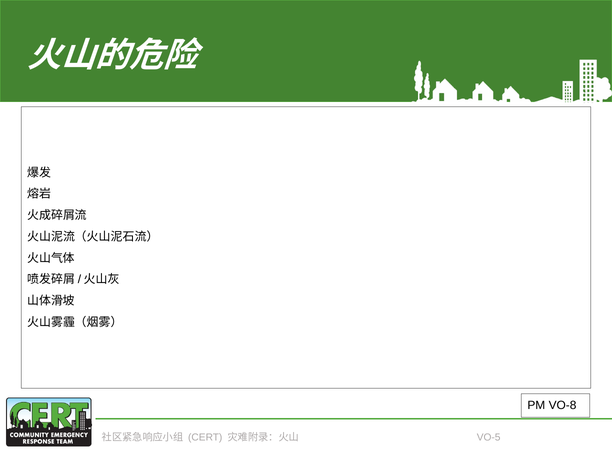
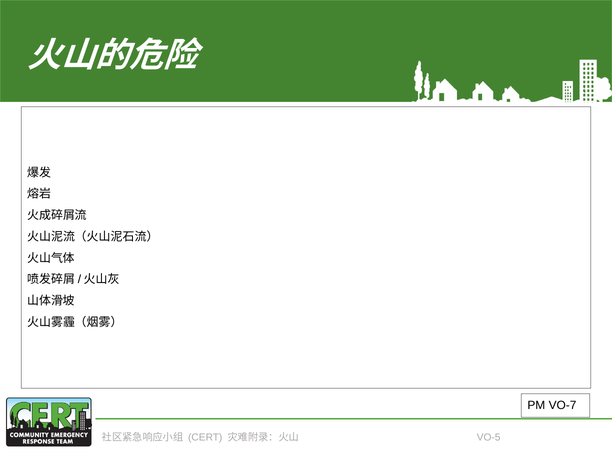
VO-8: VO-8 -> VO-7 (563, 406)
